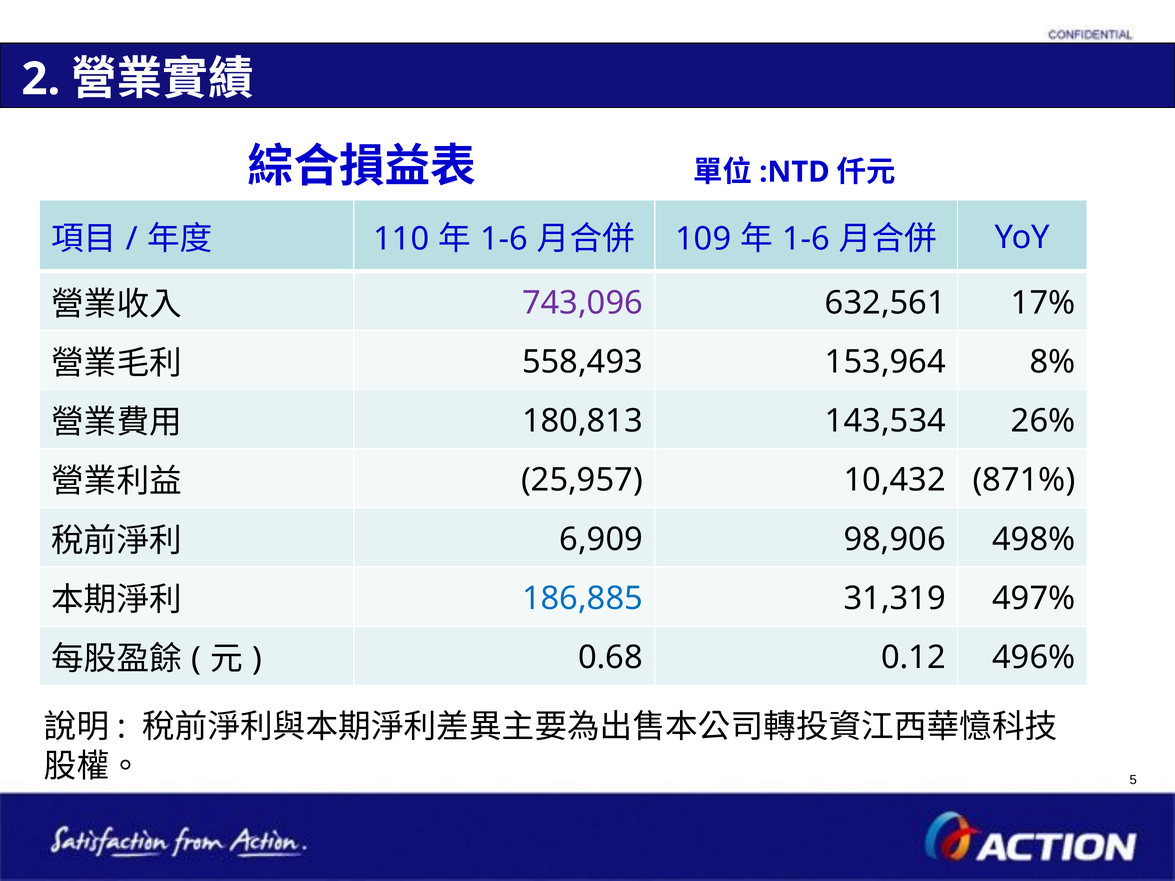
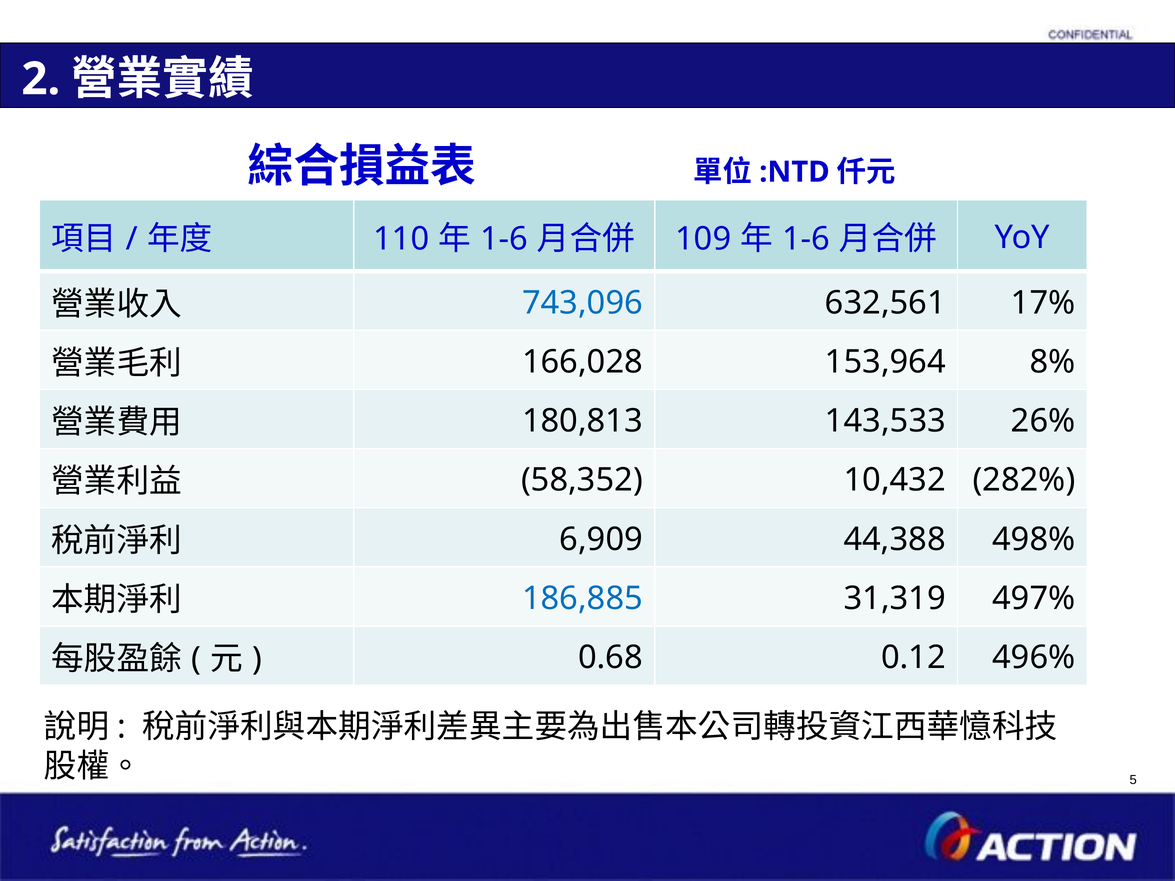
743,096 colour: purple -> blue (582, 303)
558,493: 558,493 -> 166,028 (582, 362)
143,534: 143,534 -> 143,533 (885, 421)
25,957: 25,957 -> 58,352 (582, 480)
871%: 871% -> 282% (1024, 480)
98,906: 98,906 -> 44,388 (895, 539)
